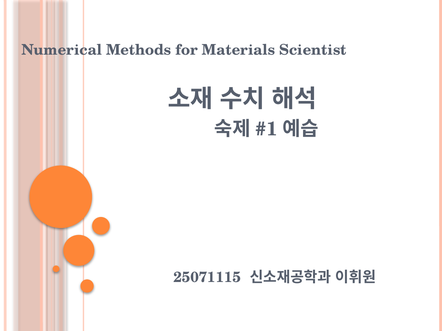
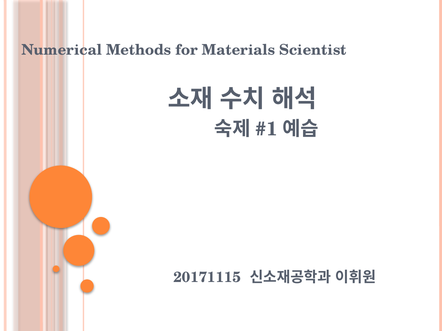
25071115: 25071115 -> 20171115 (207, 278)
